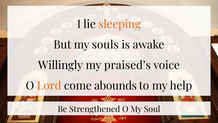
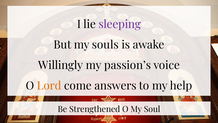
sleeping colour: orange -> purple (120, 24)
praised’s: praised’s -> passion’s (128, 65)
abounds: abounds -> answers (116, 86)
